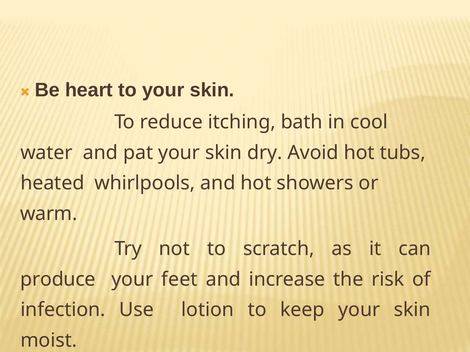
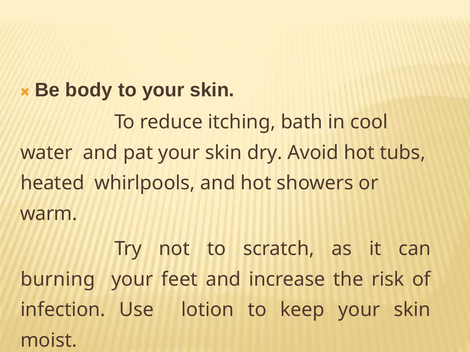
heart: heart -> body (89, 90)
produce: produce -> burning (58, 280)
